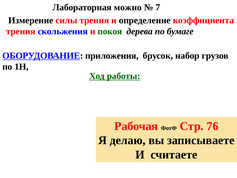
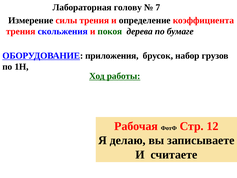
можно: можно -> голову (128, 7)
76: 76 -> 12 (213, 126)
